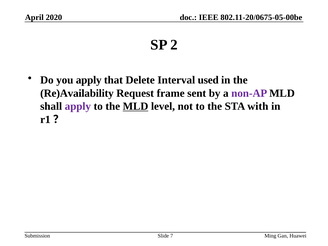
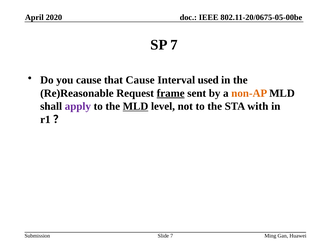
SP 2: 2 -> 7 (174, 45)
you apply: apply -> cause (89, 80)
that Delete: Delete -> Cause (140, 80)
Re)Availability: Re)Availability -> Re)Reasonable (77, 93)
frame underline: none -> present (171, 93)
non-AP colour: purple -> orange (249, 93)
